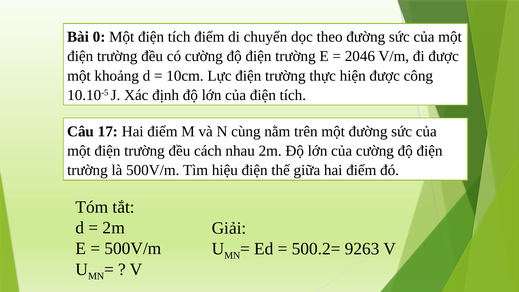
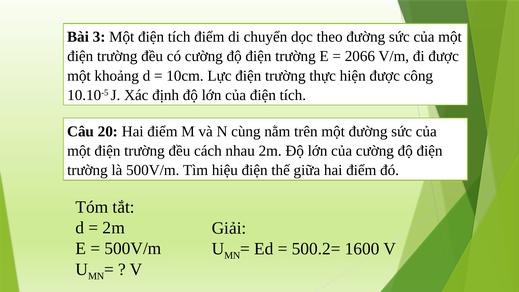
0: 0 -> 3 (99, 37)
2046: 2046 -> 2066 (360, 56)
17: 17 -> 20 (108, 131)
9263: 9263 -> 1600 (362, 249)
